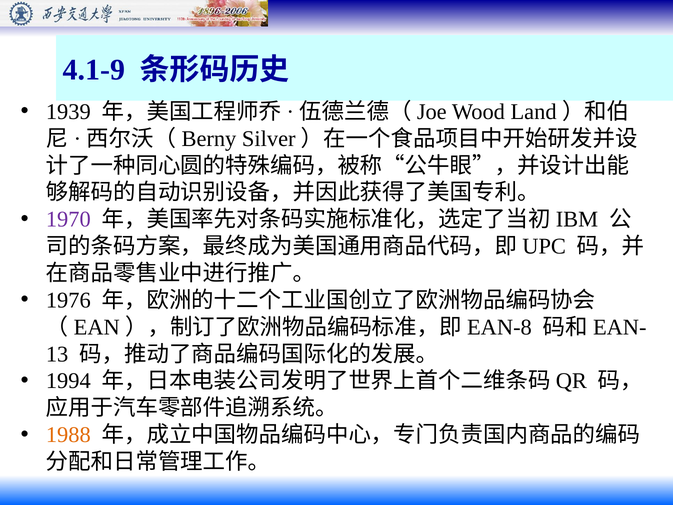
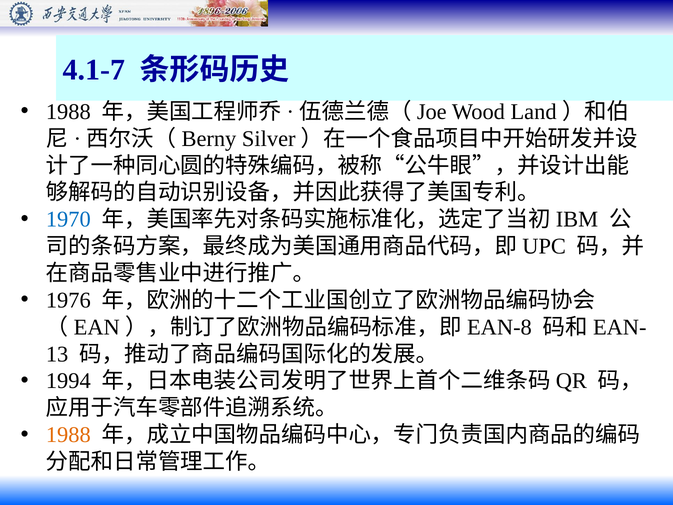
4.1-9: 4.1-9 -> 4.1-7 (94, 70)
1939: 1939 -> 1988 (68, 112)
1970 colour: purple -> blue (68, 219)
